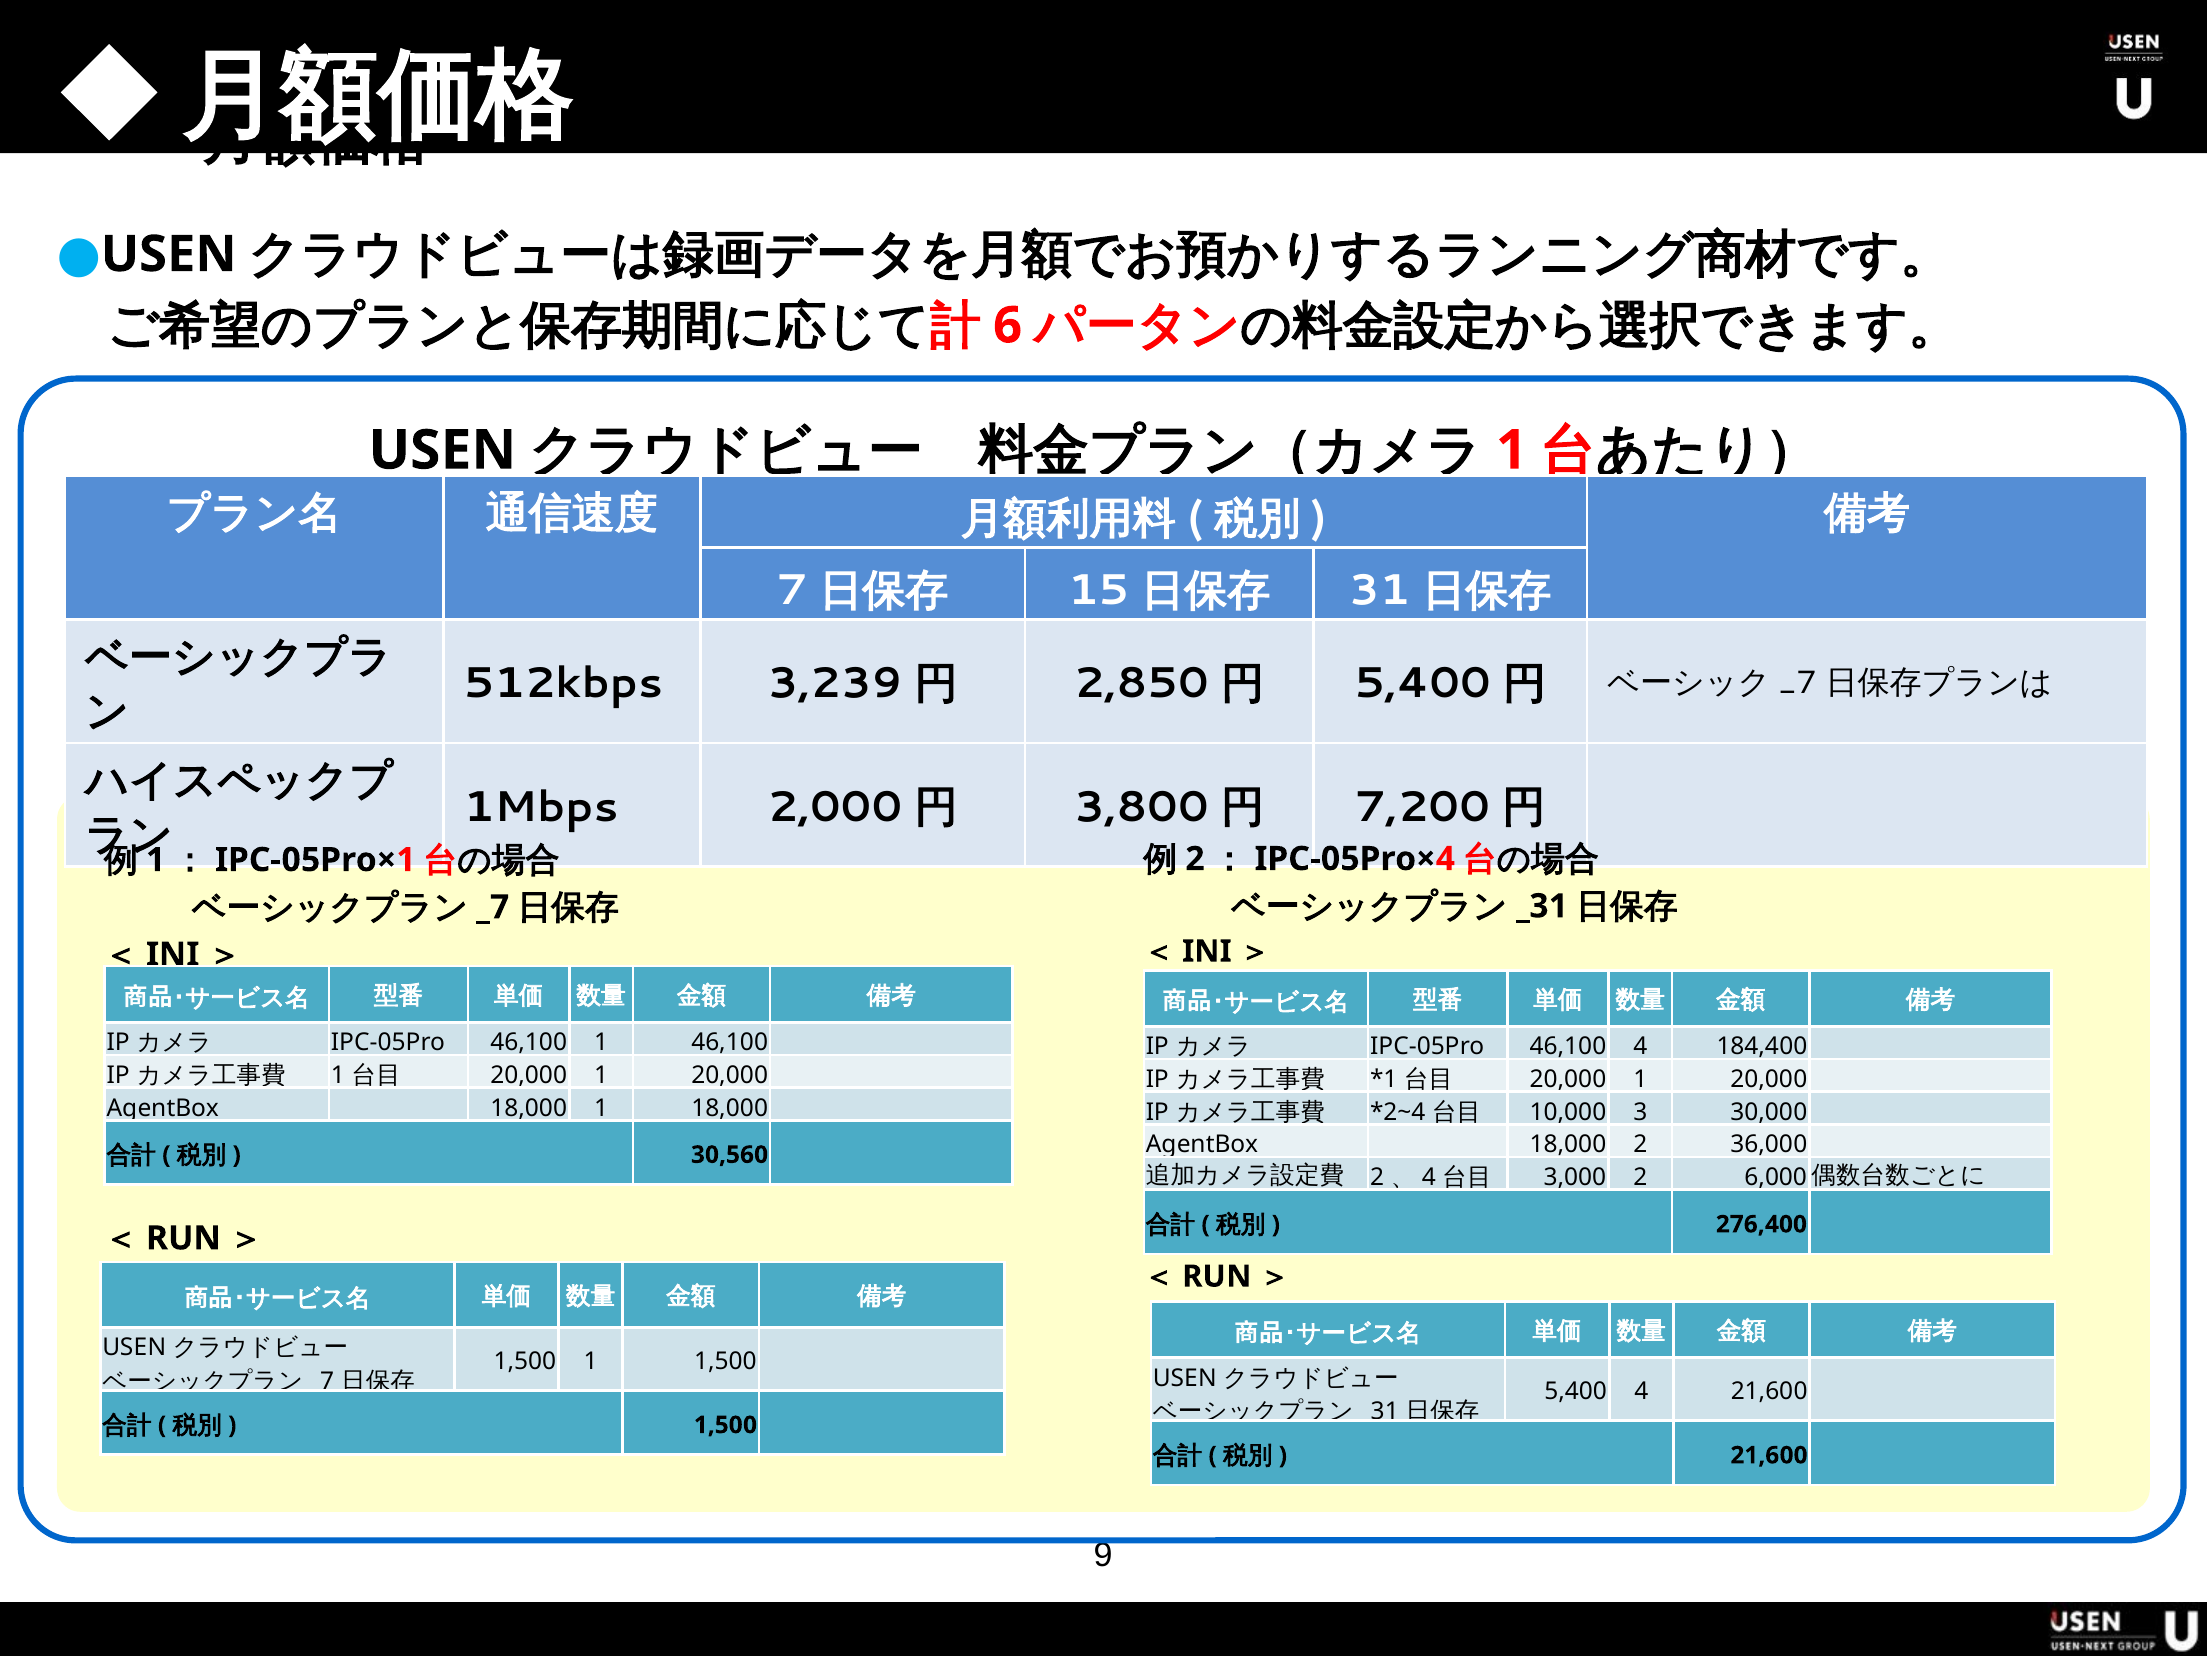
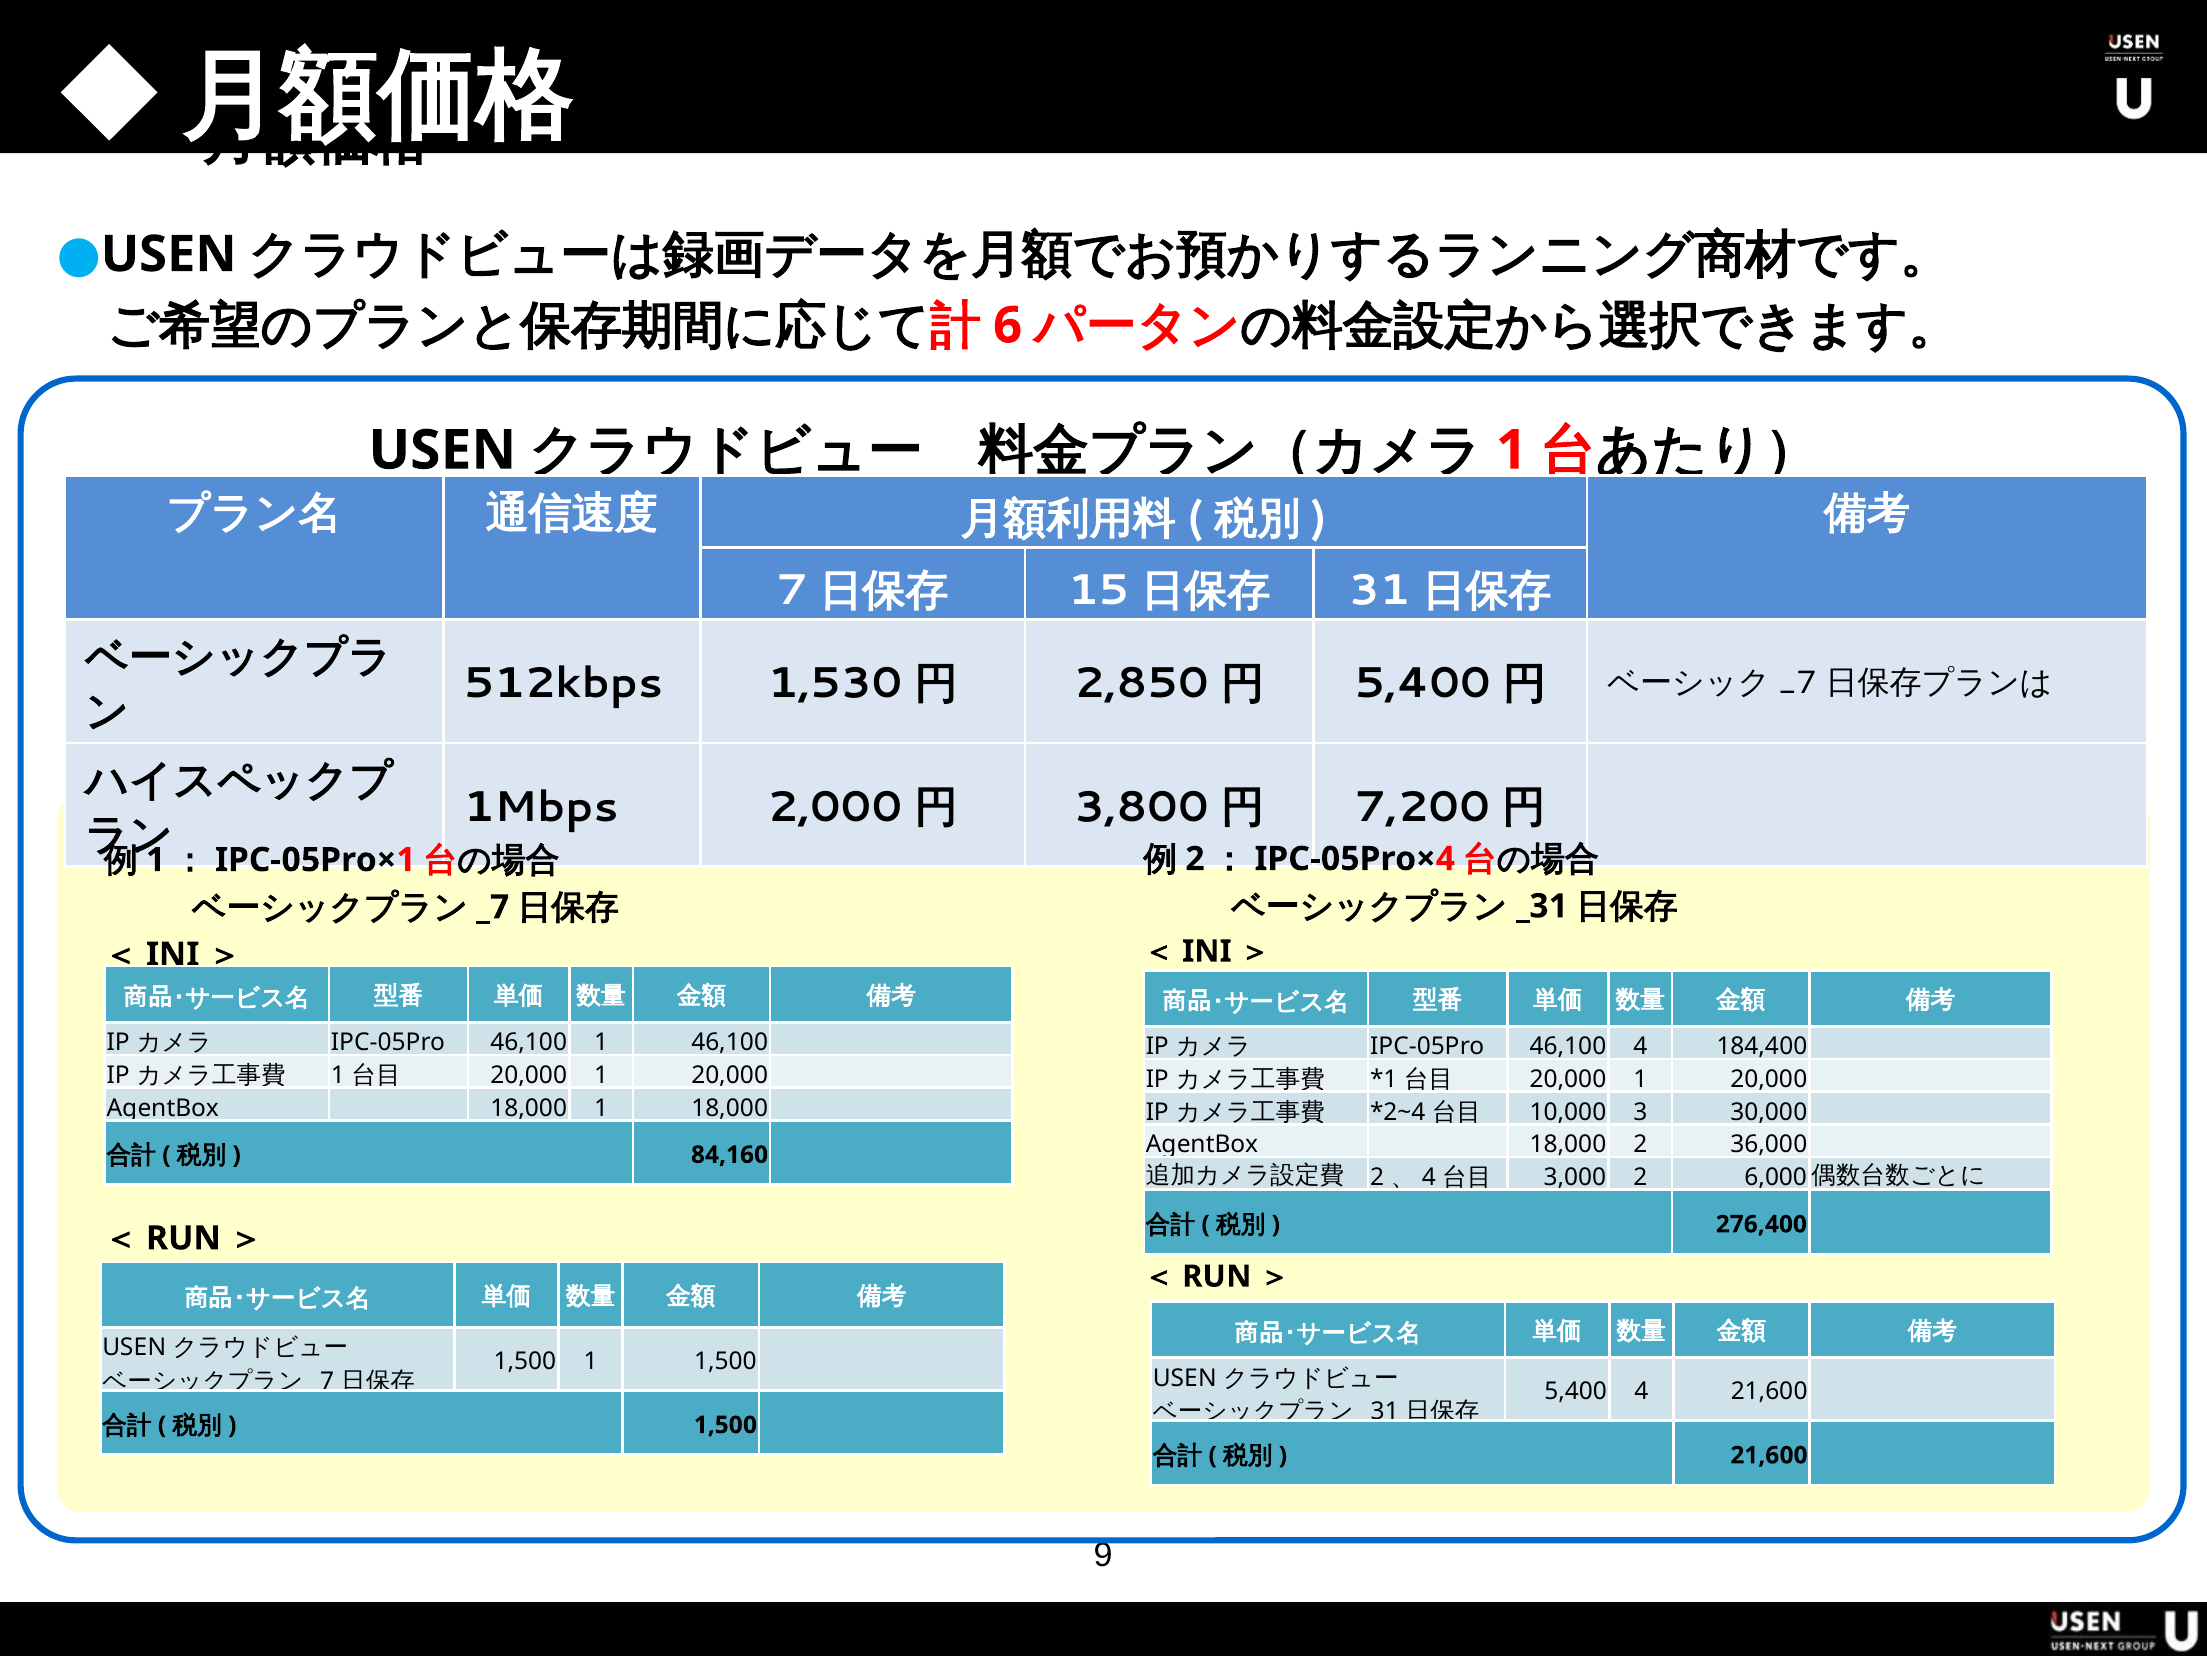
3,239: 3,239 -> 1,530 (835, 683)
30,560: 30,560 -> 84,160 (730, 1154)
